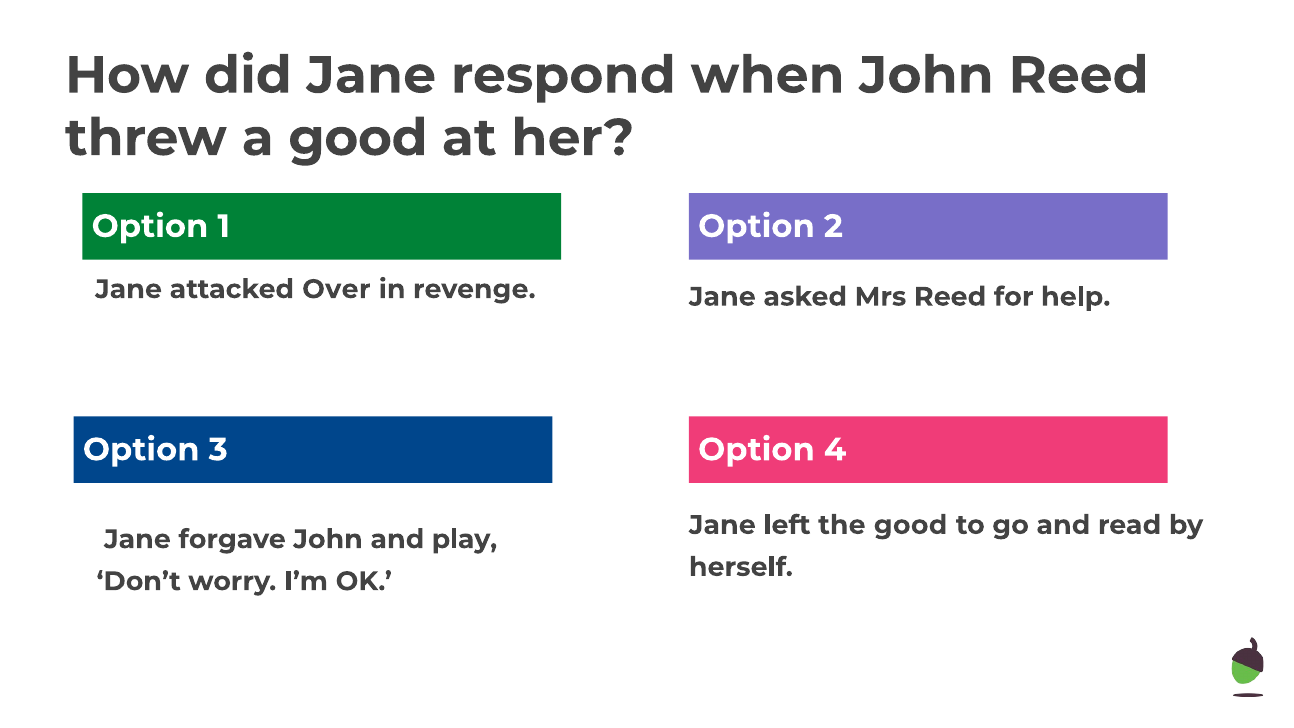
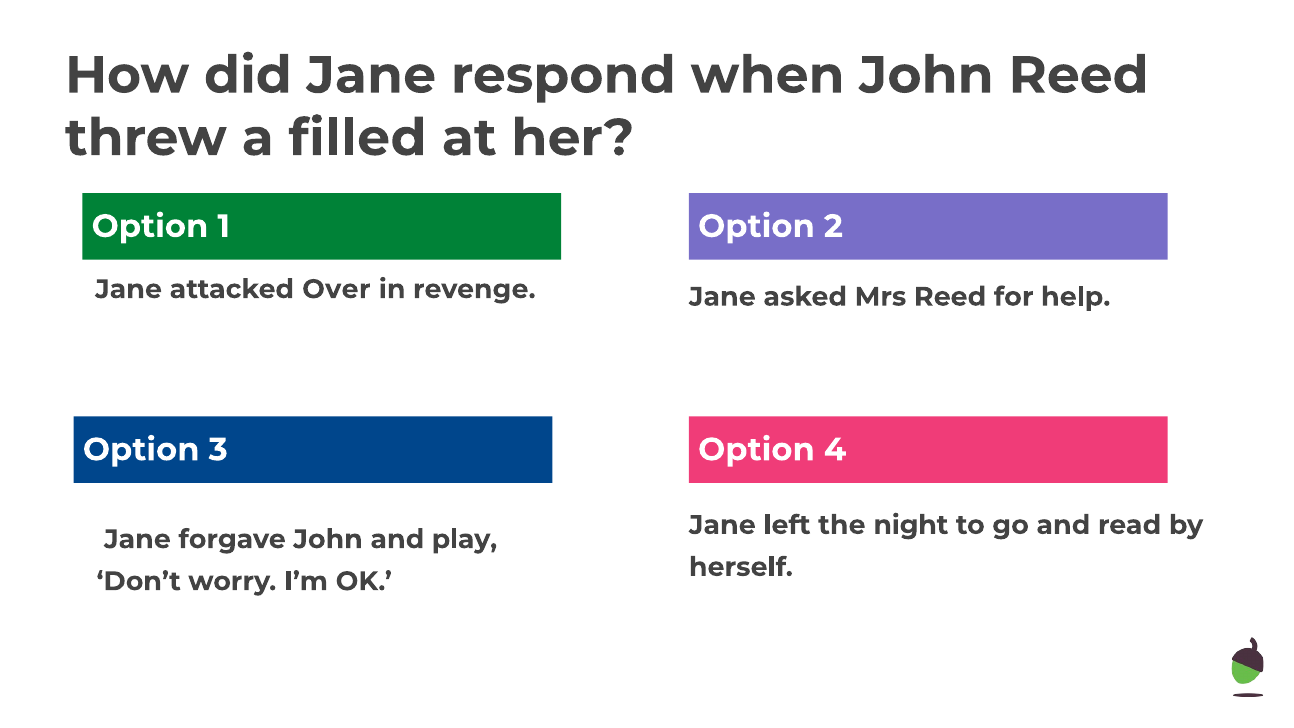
a good: good -> filled (358, 138)
the good: good -> night (911, 525)
